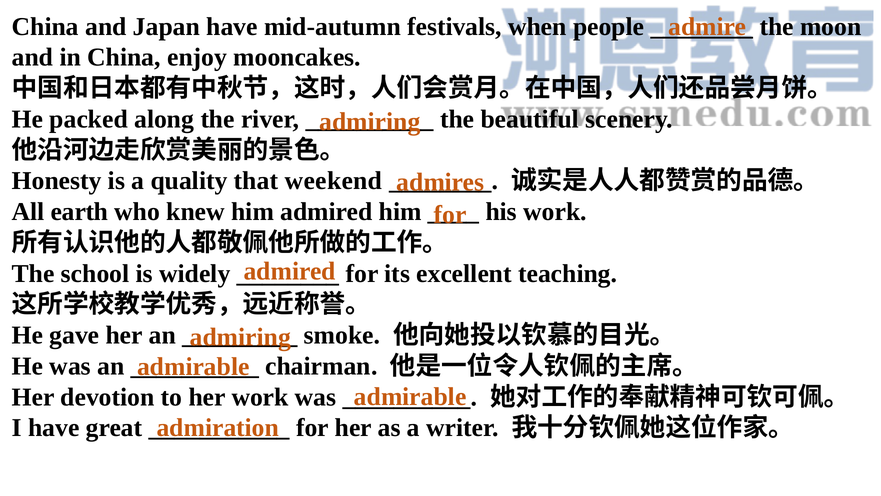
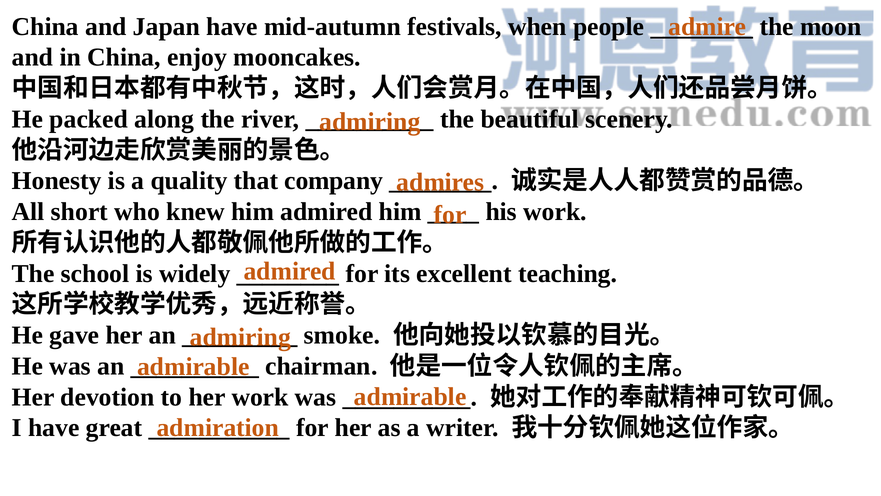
weekend: weekend -> company (334, 181)
earth: earth -> short (79, 212)
